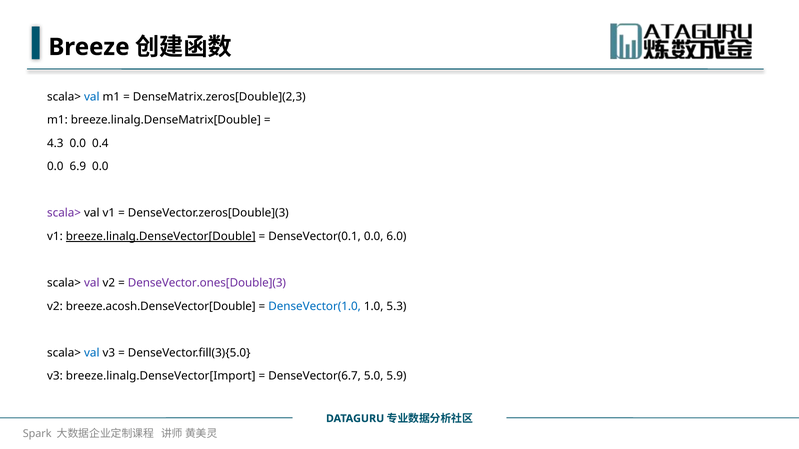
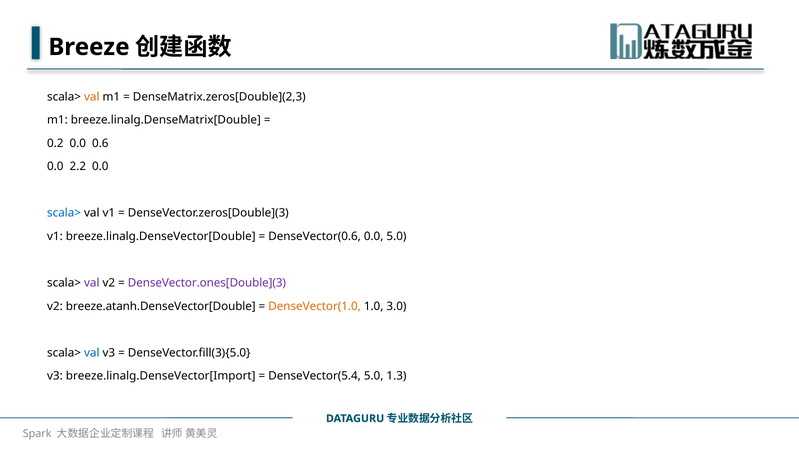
val colour: blue -> orange (92, 97)
4.3: 4.3 -> 0.2 (55, 143)
0.4: 0.4 -> 0.6 (100, 143)
6.9: 6.9 -> 2.2 (78, 167)
scala> colour: purple -> blue (64, 213)
breeze.linalg.DenseVector[Double underline: present -> none (161, 236)
DenseVector(0.1: DenseVector(0.1 -> DenseVector(0.6 (315, 236)
0.0 6.0: 6.0 -> 5.0 (396, 236)
breeze.acosh.DenseVector[Double: breeze.acosh.DenseVector[Double -> breeze.atanh.DenseVector[Double (161, 306)
DenseVector(1.0 colour: blue -> orange (315, 306)
5.3: 5.3 -> 3.0 (396, 306)
DenseVector(6.7: DenseVector(6.7 -> DenseVector(5.4 (315, 376)
5.9: 5.9 -> 1.3 (396, 376)
